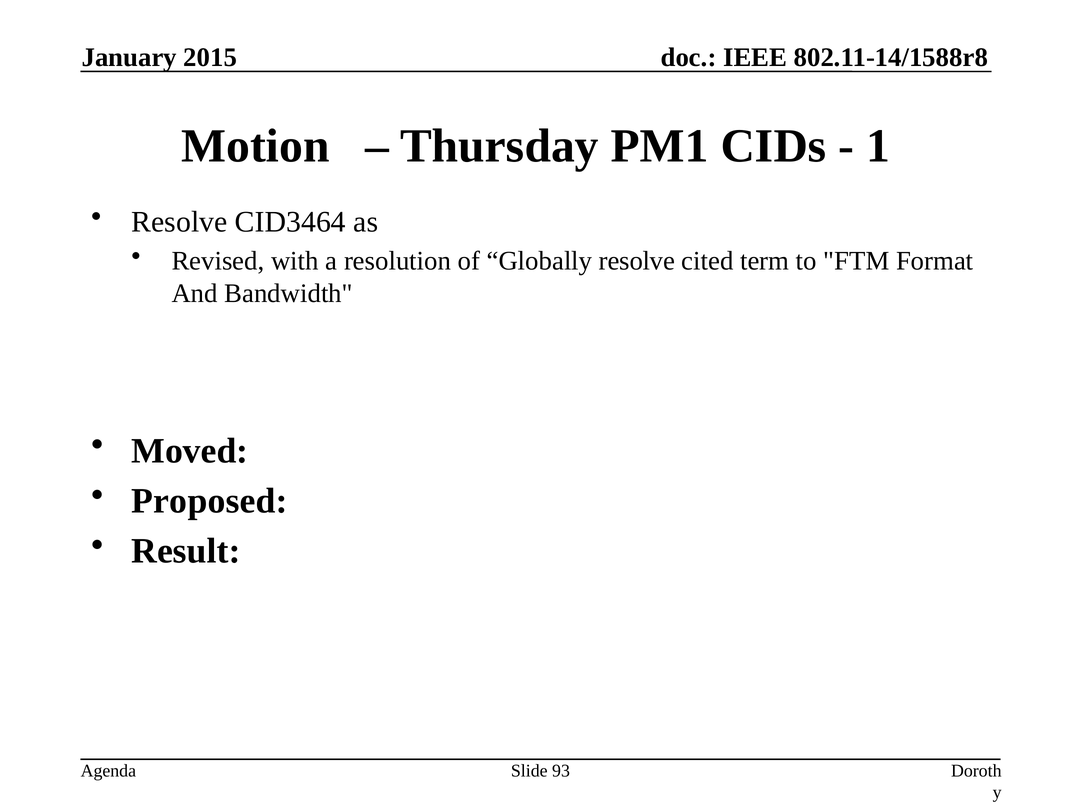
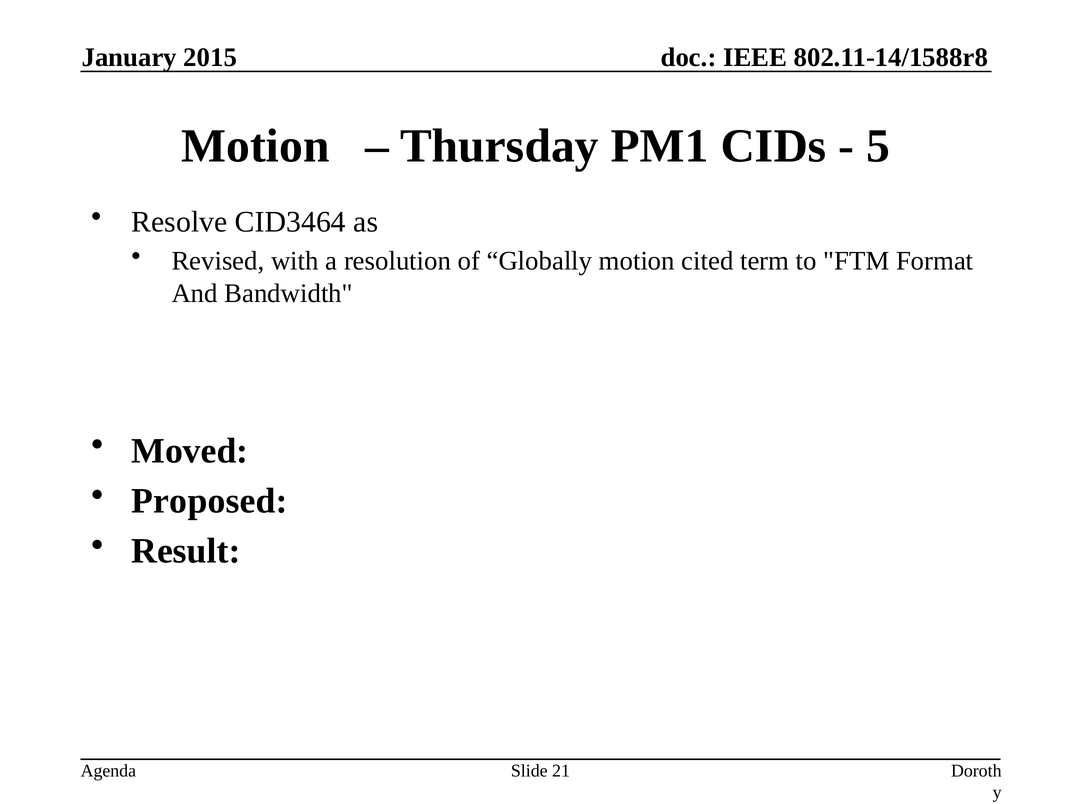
1: 1 -> 5 (878, 146)
Globally resolve: resolve -> motion (637, 261)
93: 93 -> 21 (561, 771)
